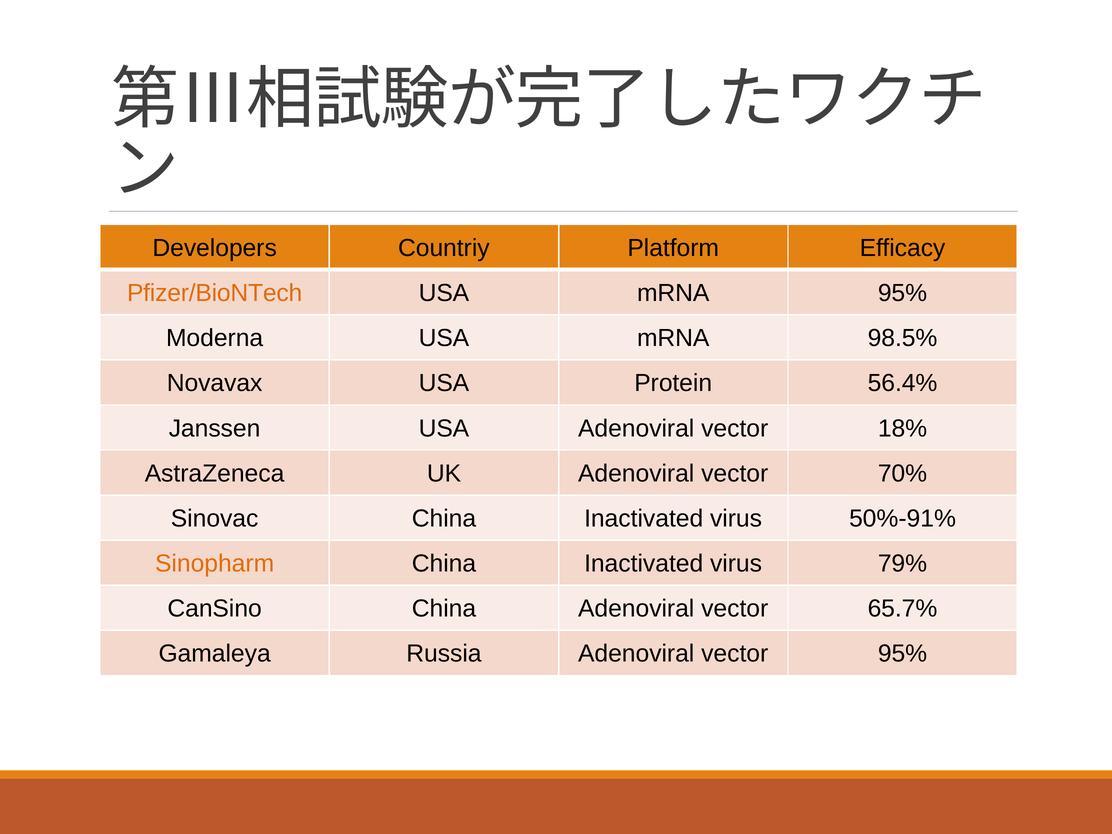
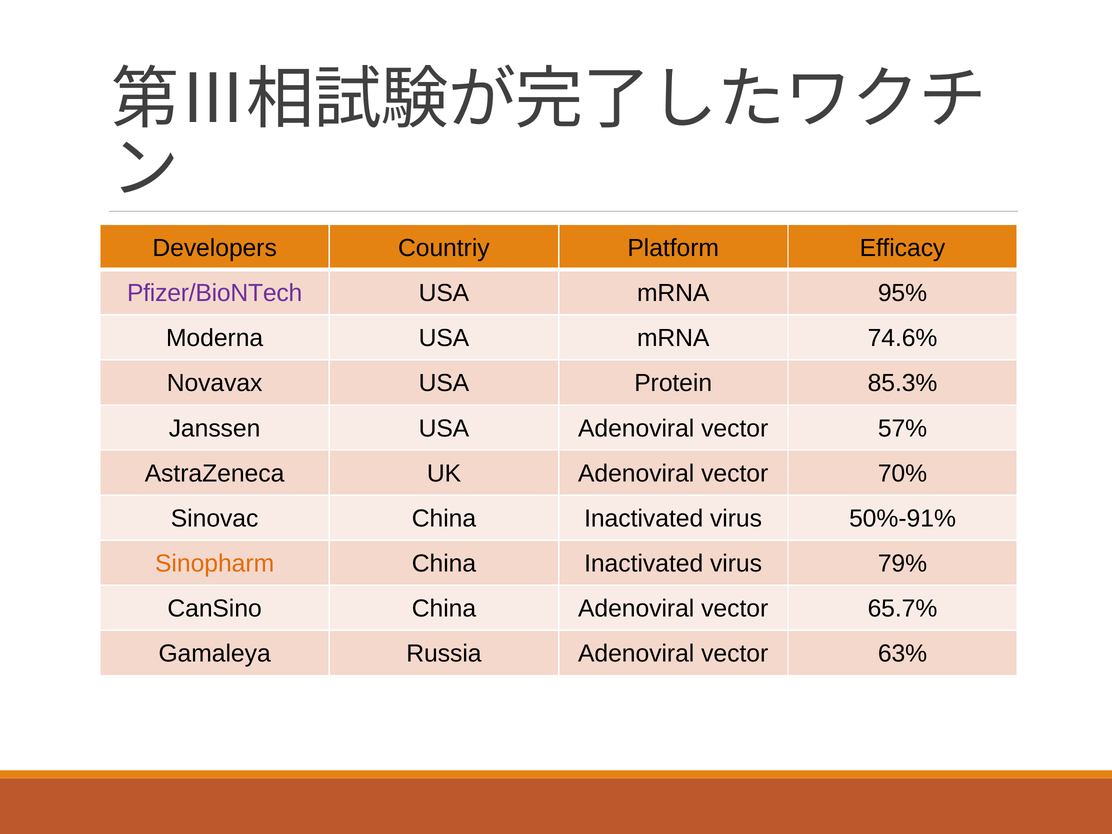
Pfizer/BioNTech colour: orange -> purple (215, 293)
98.5%: 98.5% -> 74.6% (903, 338)
56.4%: 56.4% -> 85.3% (903, 383)
18%: 18% -> 57% (903, 428)
vector 95%: 95% -> 63% (903, 654)
